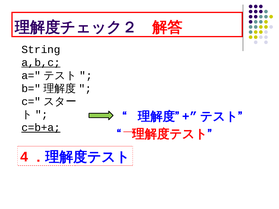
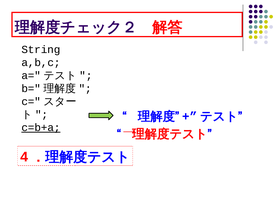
a,b,c underline: present -> none (41, 63)
